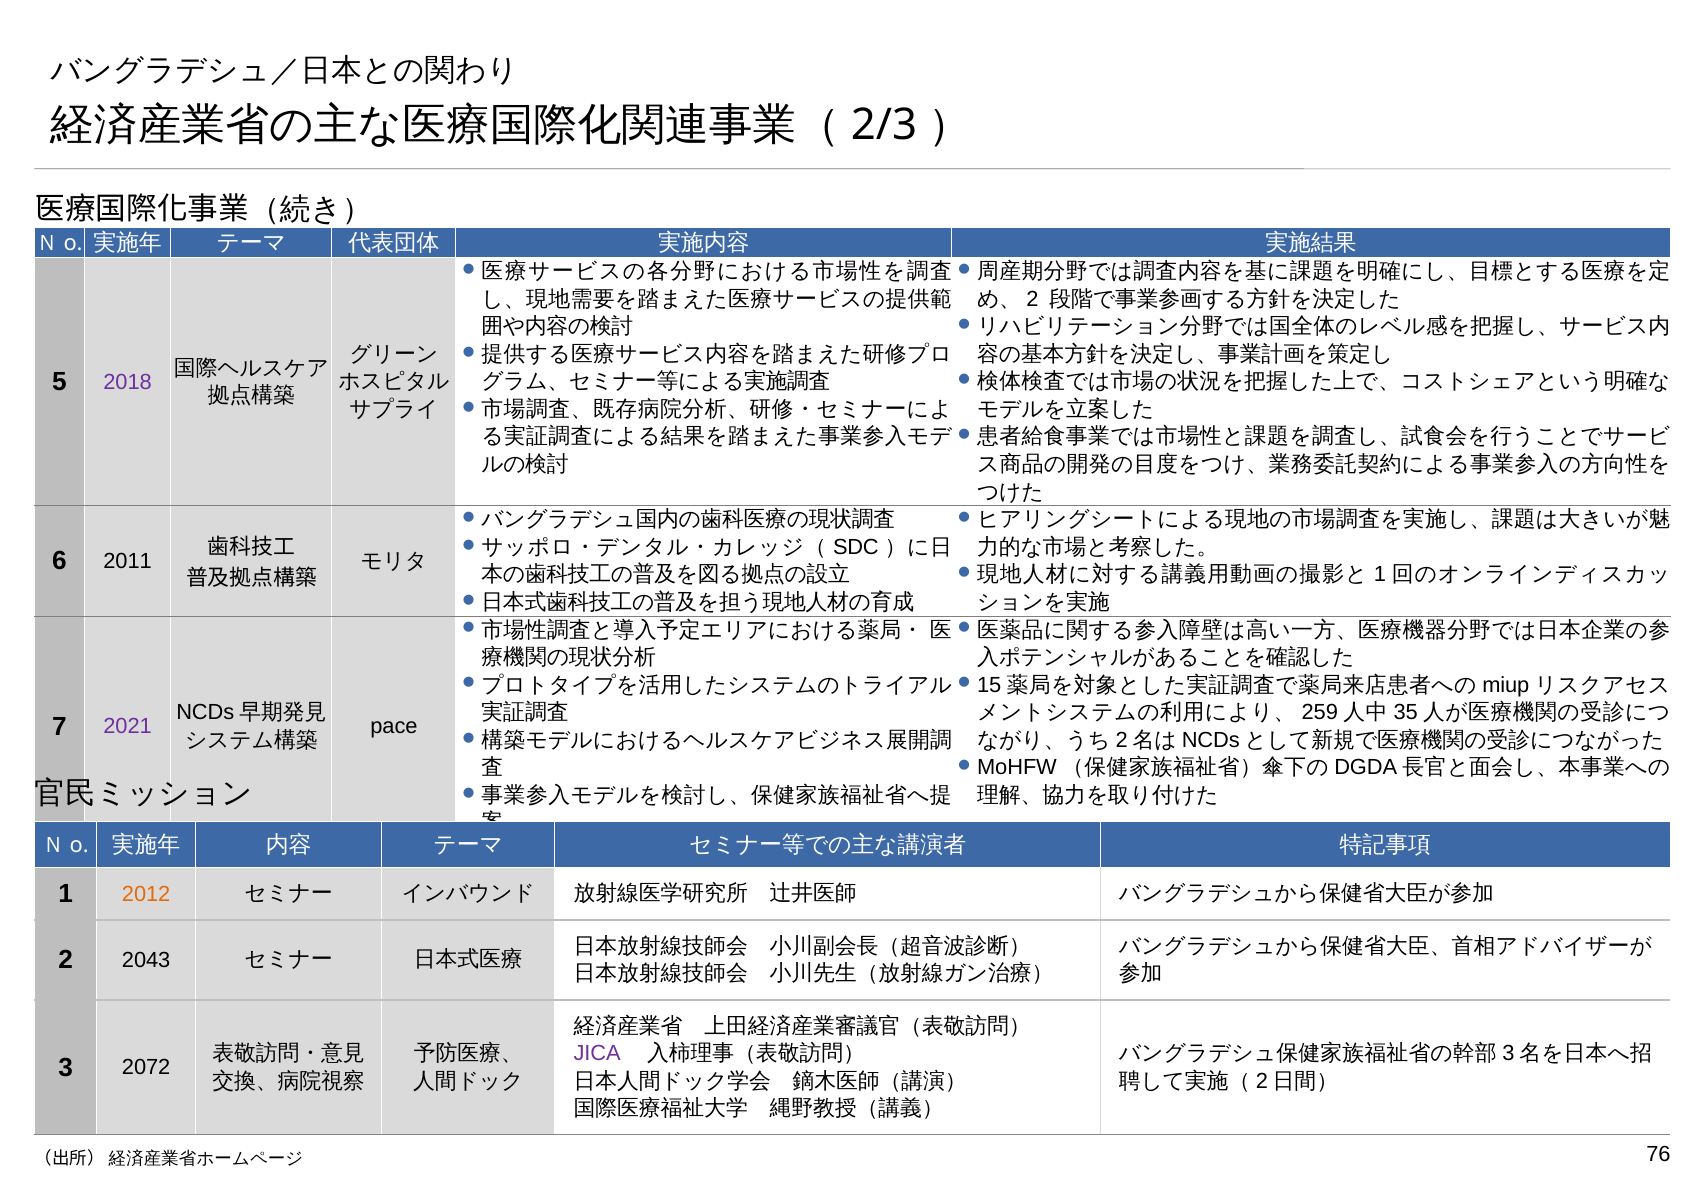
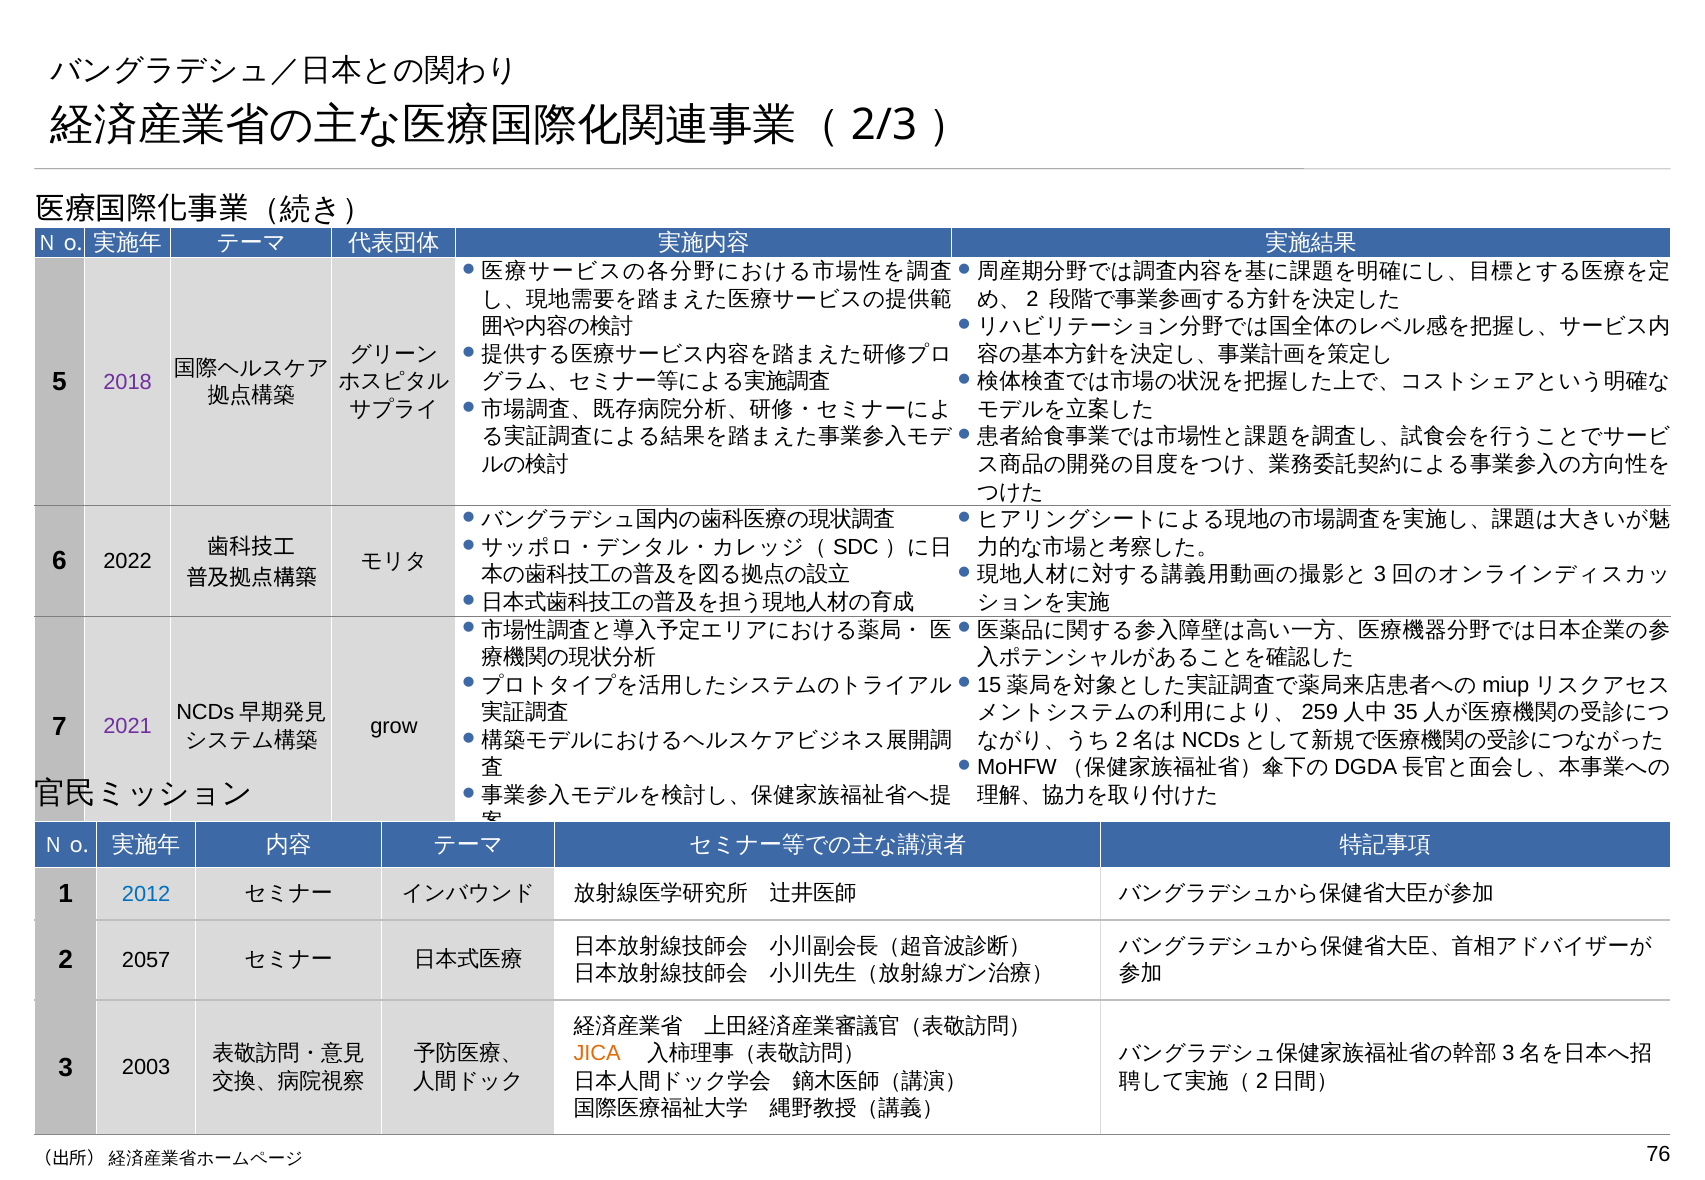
2011: 2011 -> 2022 (128, 561)
1: 1 -> 3 (1380, 575)
pace: pace -> grow (394, 727)
2012 colour: orange -> blue (146, 894)
2043: 2043 -> 2057 (146, 960)
JICA colour: purple -> orange (597, 1054)
2072: 2072 -> 2003 (146, 1068)
